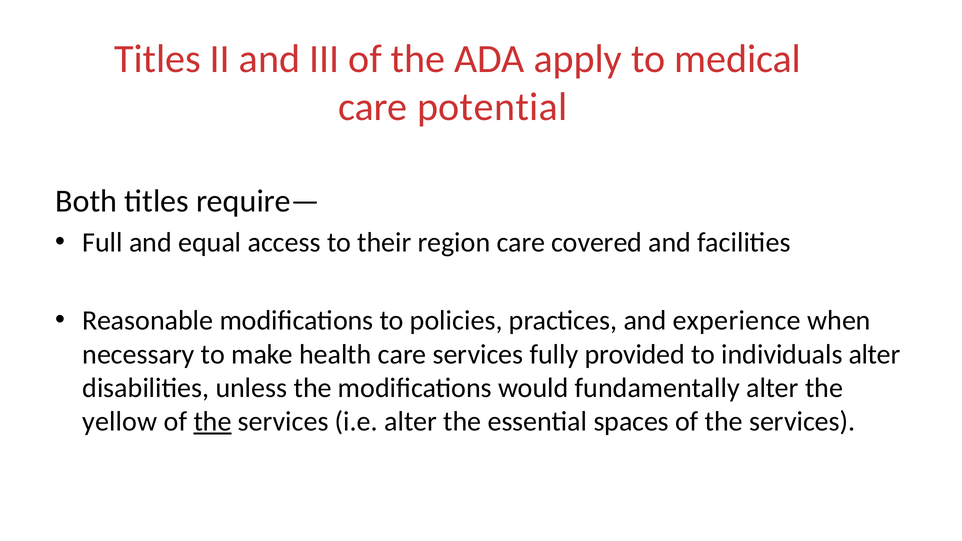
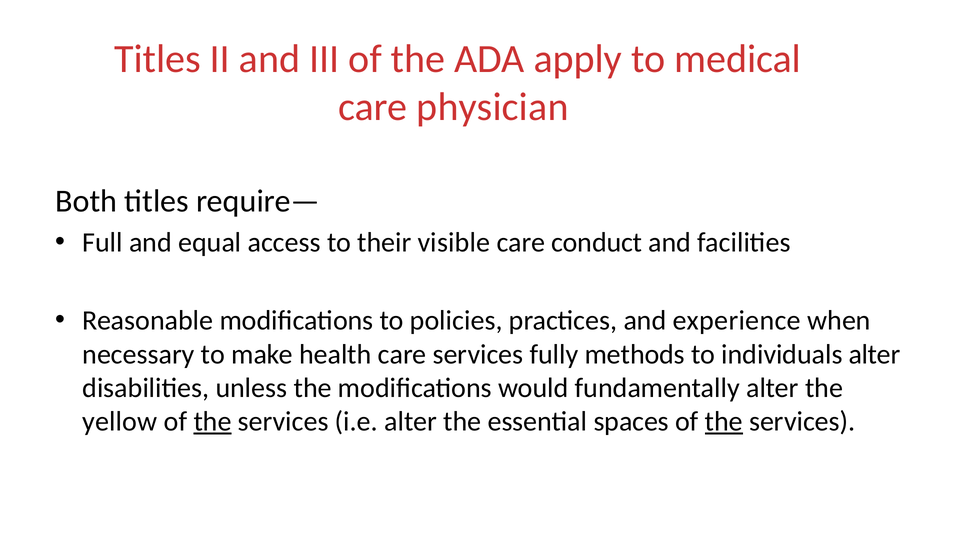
potential: potential -> physician (492, 107)
region: region -> visible (454, 242)
covered: covered -> conduct (597, 242)
provided: provided -> methods (635, 354)
the underline: none -> present (724, 422)
